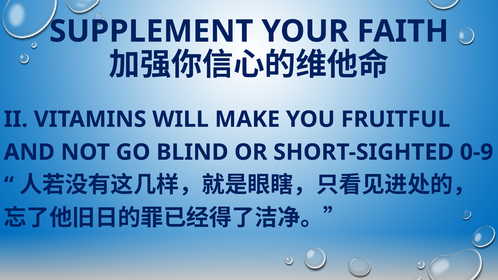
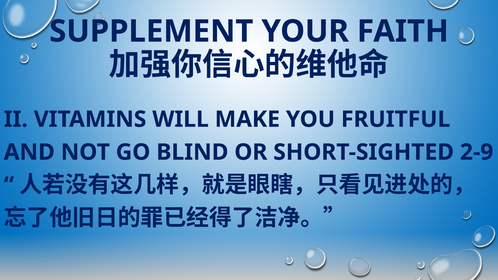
0-9: 0-9 -> 2-9 (477, 152)
